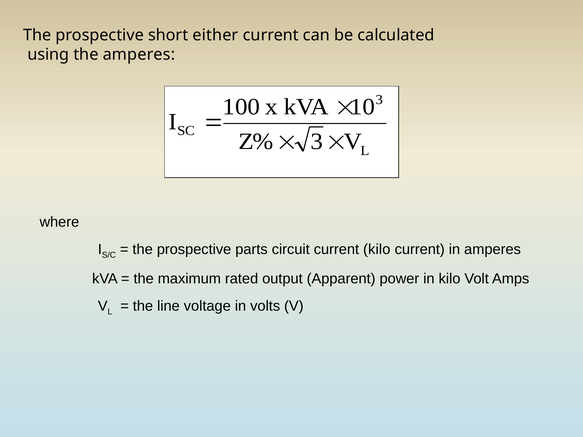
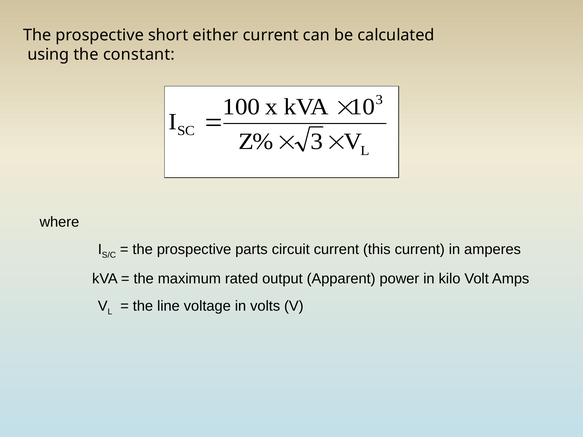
the amperes: amperes -> constant (139, 55)
current kilo: kilo -> this (377, 249)
